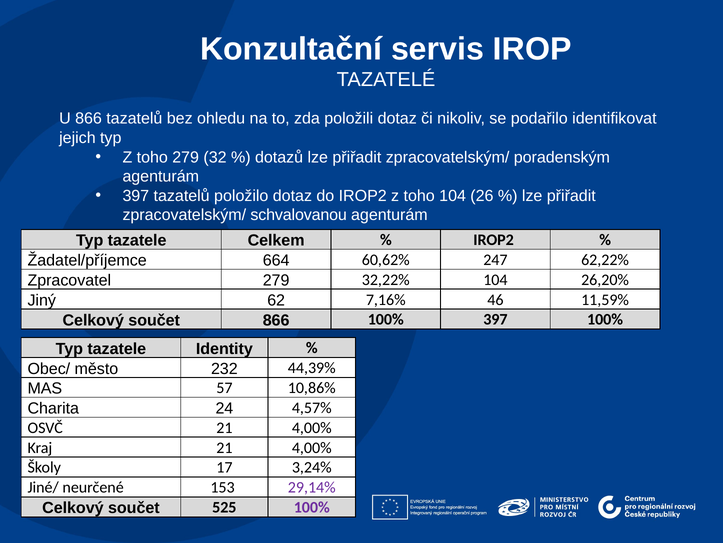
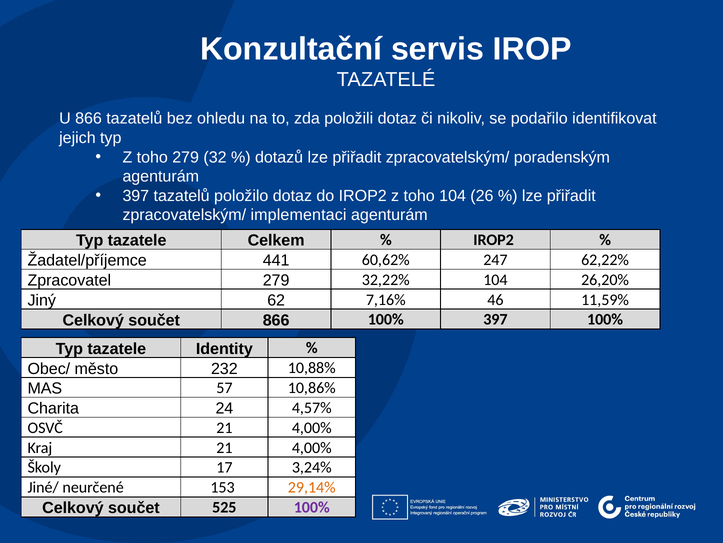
schvalovanou: schvalovanou -> implementaci (299, 215)
664: 664 -> 441 (276, 260)
44,39%: 44,39% -> 10,88% (312, 368)
29,14% colour: purple -> orange (312, 487)
